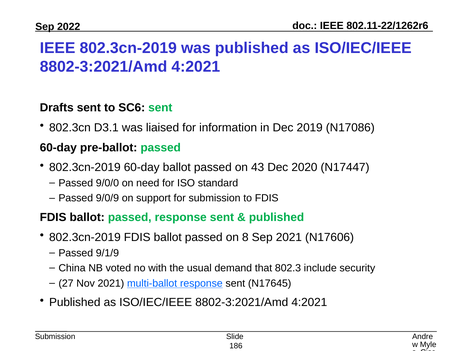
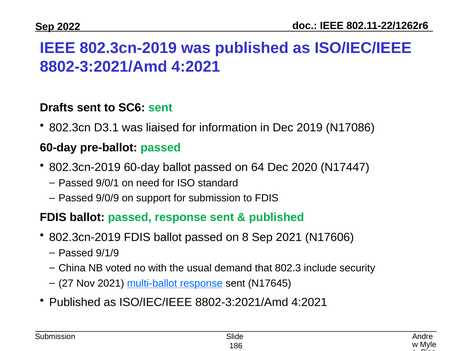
43: 43 -> 64 (258, 167)
9/0/0: 9/0/0 -> 9/0/1 (107, 183)
